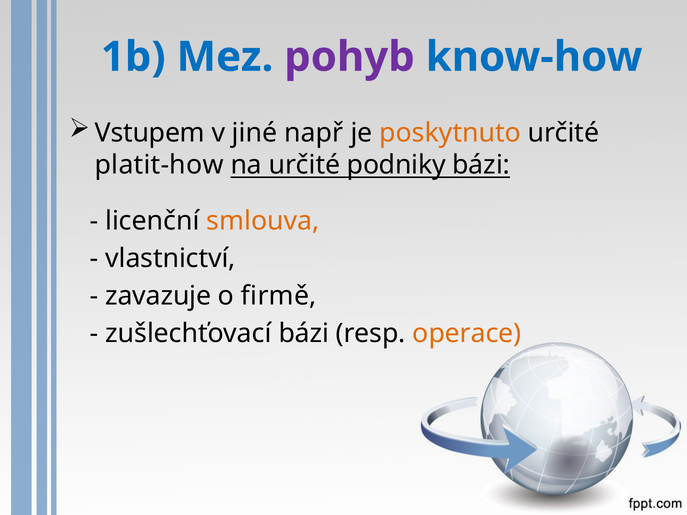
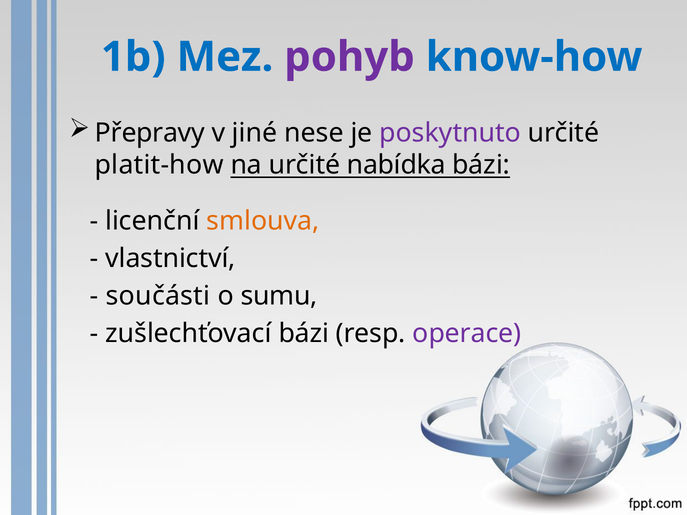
Vstupem: Vstupem -> Přepravy (150, 133)
např: např -> nese (314, 133)
poskytnuto colour: orange -> purple (450, 133)
podniky: podniky -> nabídka (396, 165)
zavazuje: zavazuje -> součásti (158, 296)
firmě: firmě -> sumu (279, 296)
operace colour: orange -> purple (467, 333)
